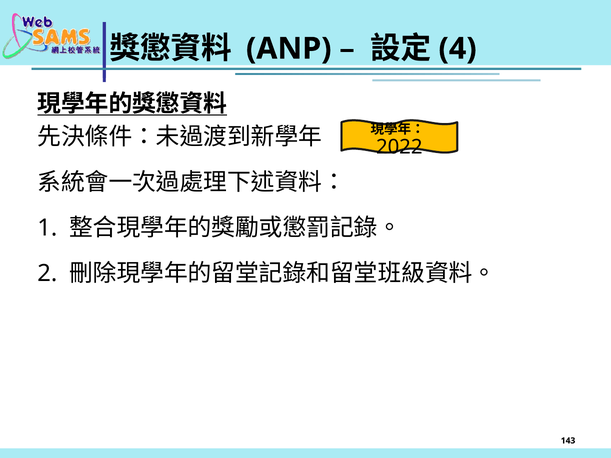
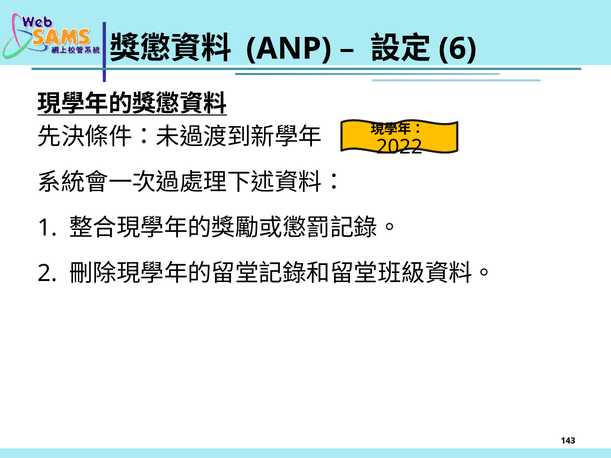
4: 4 -> 6 (458, 49)
